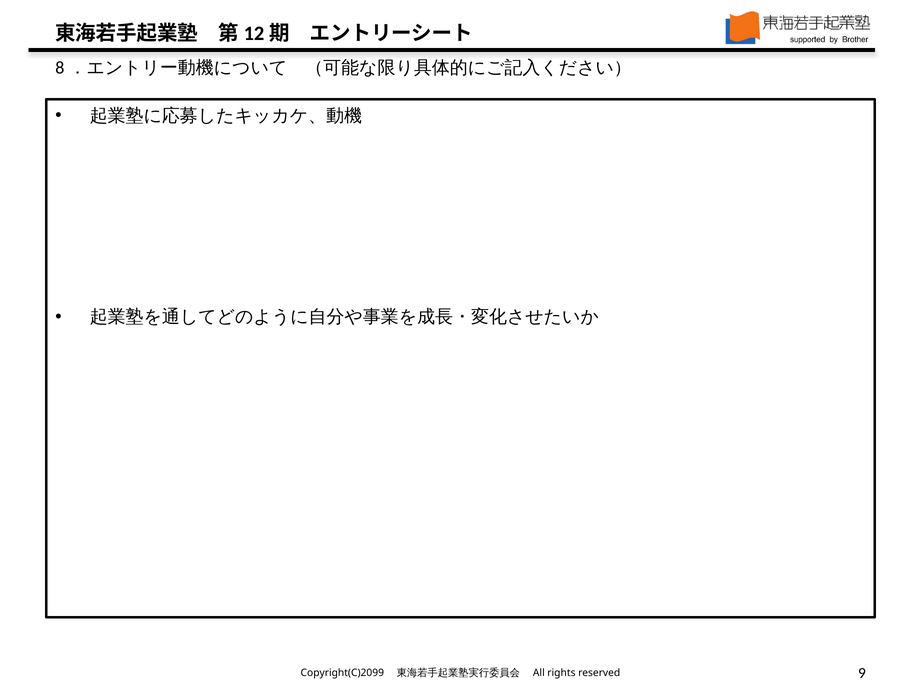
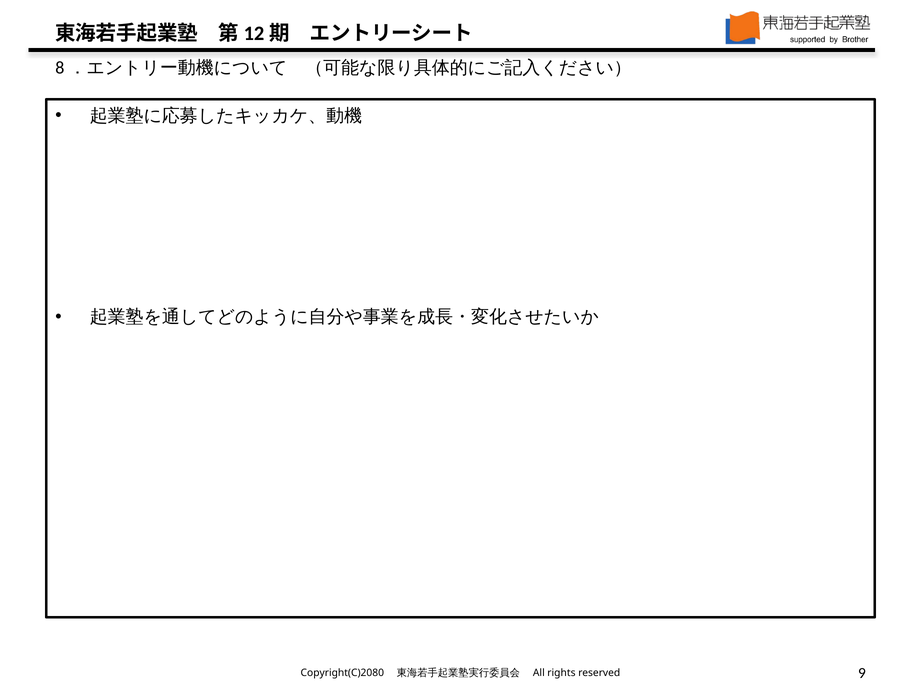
Copyright(C)2099: Copyright(C)2099 -> Copyright(C)2080 (342, 673)
